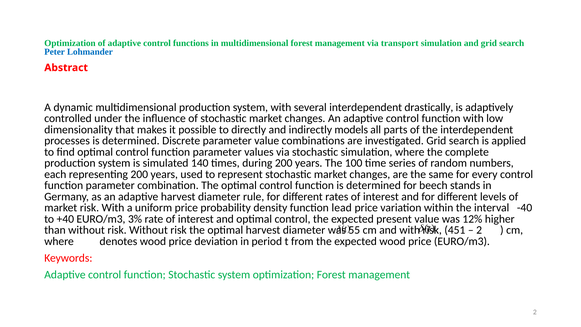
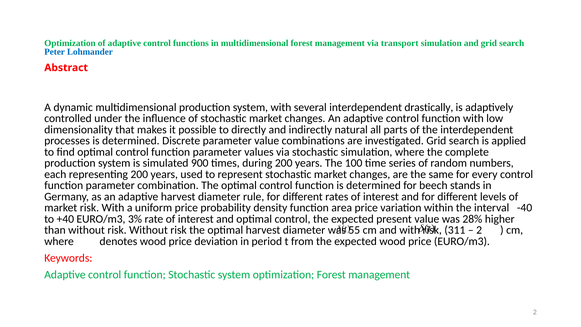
models: models -> natural (351, 130)
140: 140 -> 900 (200, 163)
lead: lead -> area (342, 208)
12%: 12% -> 28% (472, 219)
451: 451 -> 311 (455, 230)
